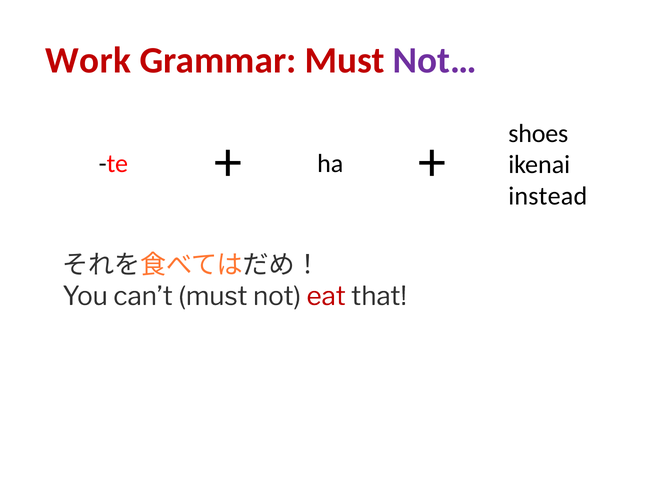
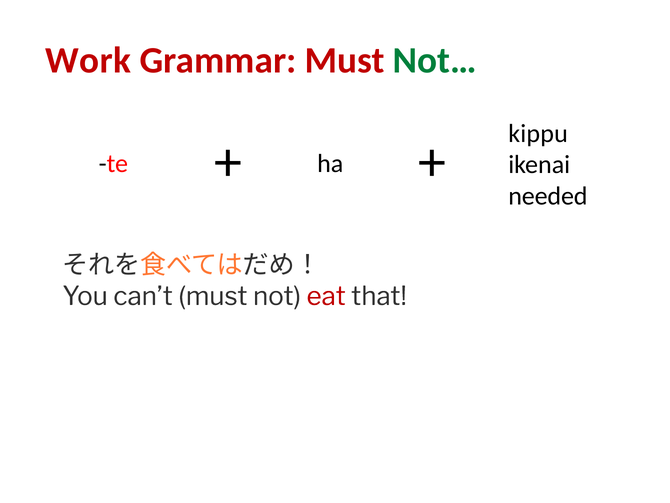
Not… colour: purple -> green (435, 60)
shoes: shoes -> kippu (538, 133)
instead: instead -> needed (548, 196)
